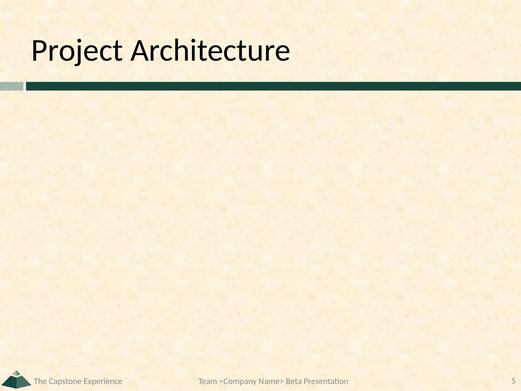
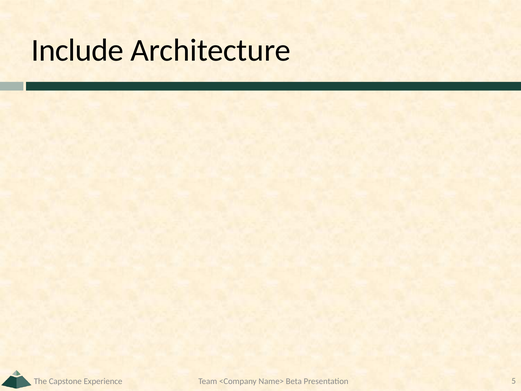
Project: Project -> Include (77, 50)
